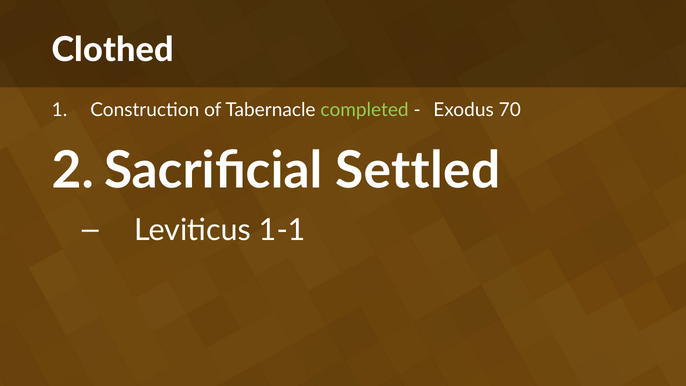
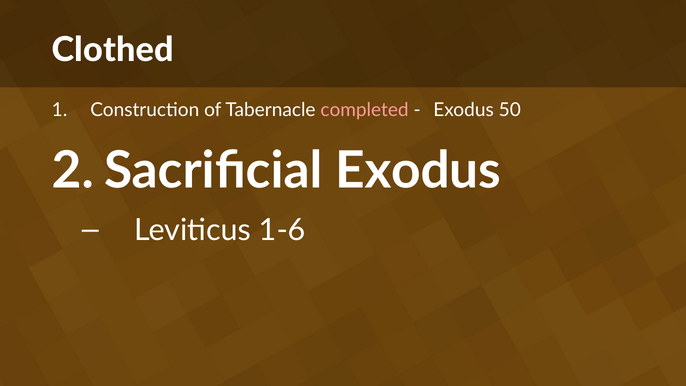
completed colour: light green -> pink (365, 110)
70: 70 -> 50 (510, 110)
Settled: Settled -> Exodus (418, 171)
1-1: 1-1 -> 1-6 (282, 230)
